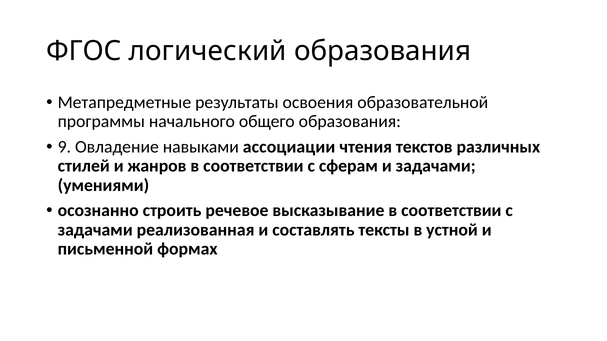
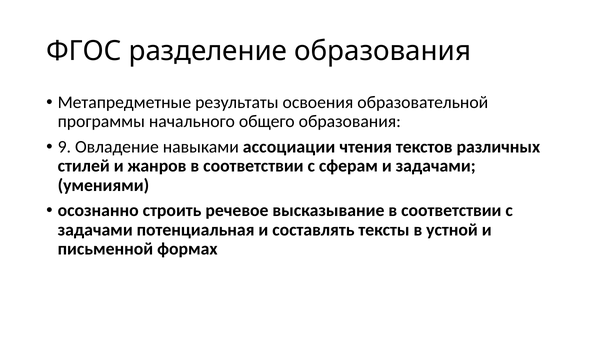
логический: логический -> разделение (208, 51)
реализованная: реализованная -> потенциальная (196, 230)
